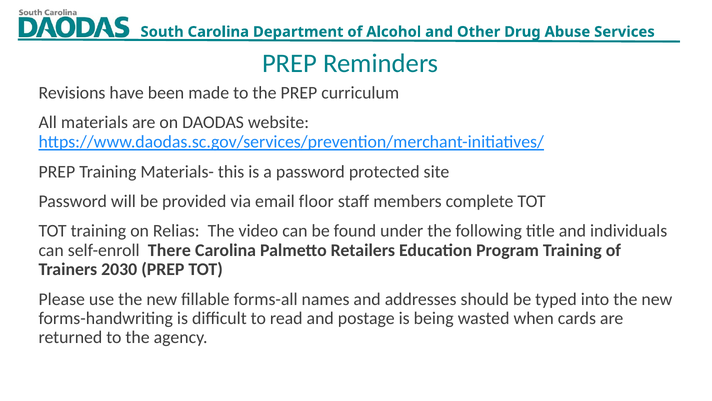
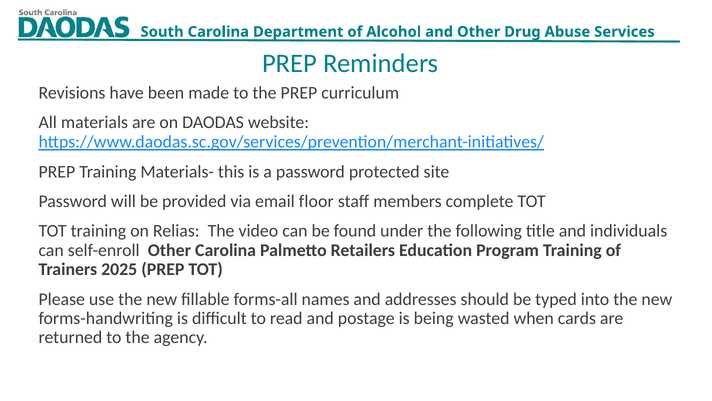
self-enroll There: There -> Other (169, 250)
2030: 2030 -> 2025 (119, 269)
